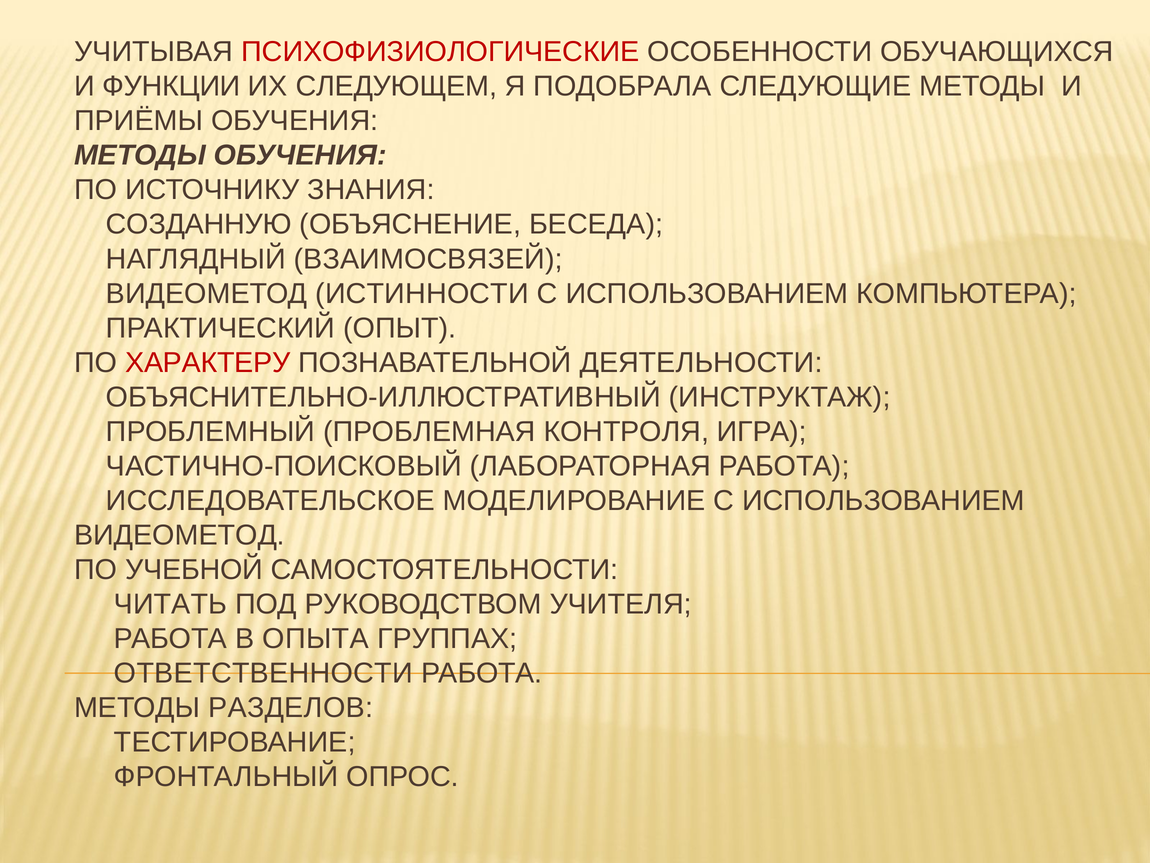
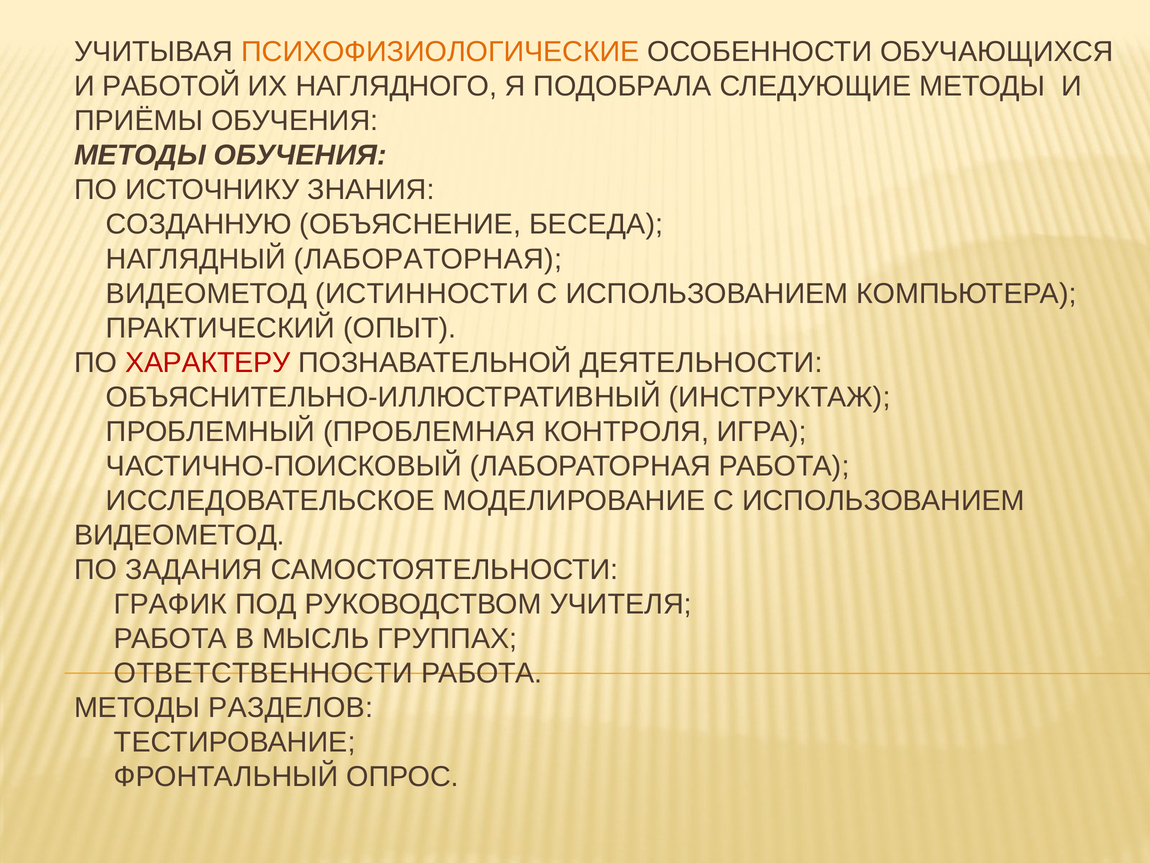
ПСИХОФИЗИОЛОГИЧЕСКИЕ colour: red -> orange (440, 52)
ФУНКЦИИ: ФУНКЦИИ -> РАБОТОЙ (171, 86)
СЛЕДУЮЩЕМ: СЛЕДУЮЩЕМ -> НАГЛЯДНОГО (396, 86)
НАГЛЯДНЫЙ ВЗАИМОСВЯЗЕЙ: ВЗАИМОСВЯЗЕЙ -> ЛАБОРАТОРНАЯ (428, 259)
УЧЕБНОЙ: УЧЕБНОЙ -> ЗАДАНИЯ (194, 569)
ЧИТАТЬ: ЧИТАТЬ -> ГРАФИК (171, 604)
ОПЫТА: ОПЫТА -> МЫСЛЬ (316, 638)
